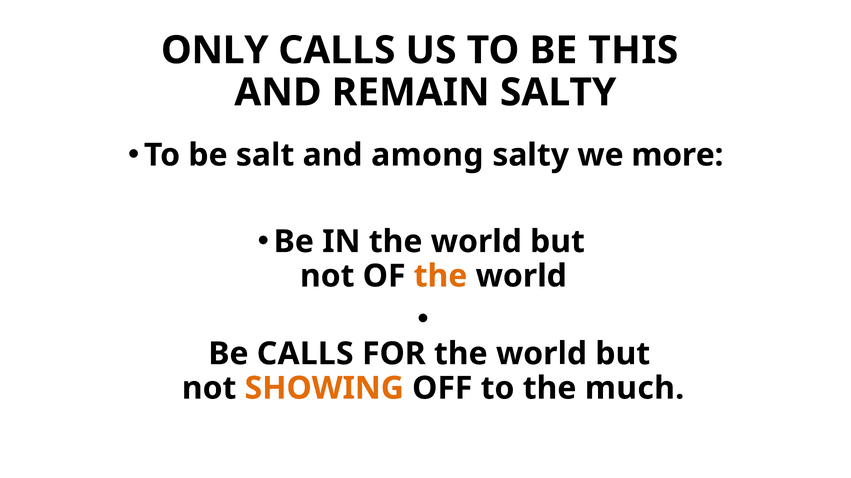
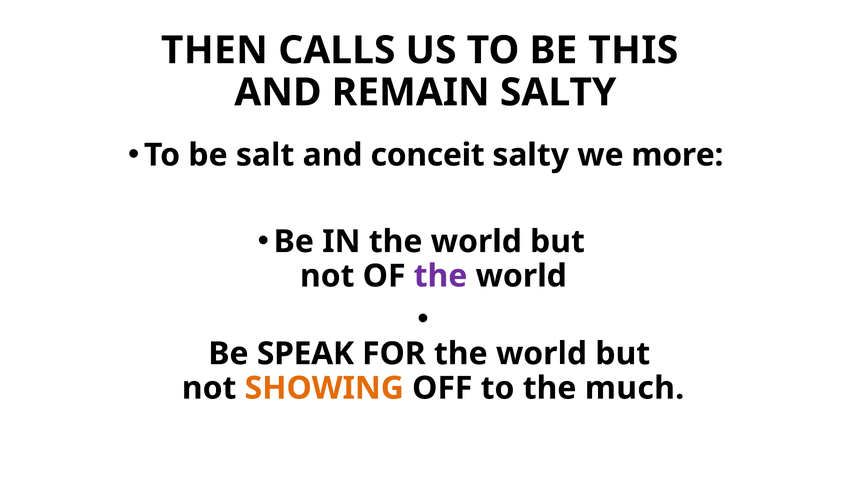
ONLY: ONLY -> THEN (214, 50)
among: among -> conceit (428, 155)
the colour: orange -> purple (440, 276)
Be CALLS: CALLS -> SPEAK (305, 354)
